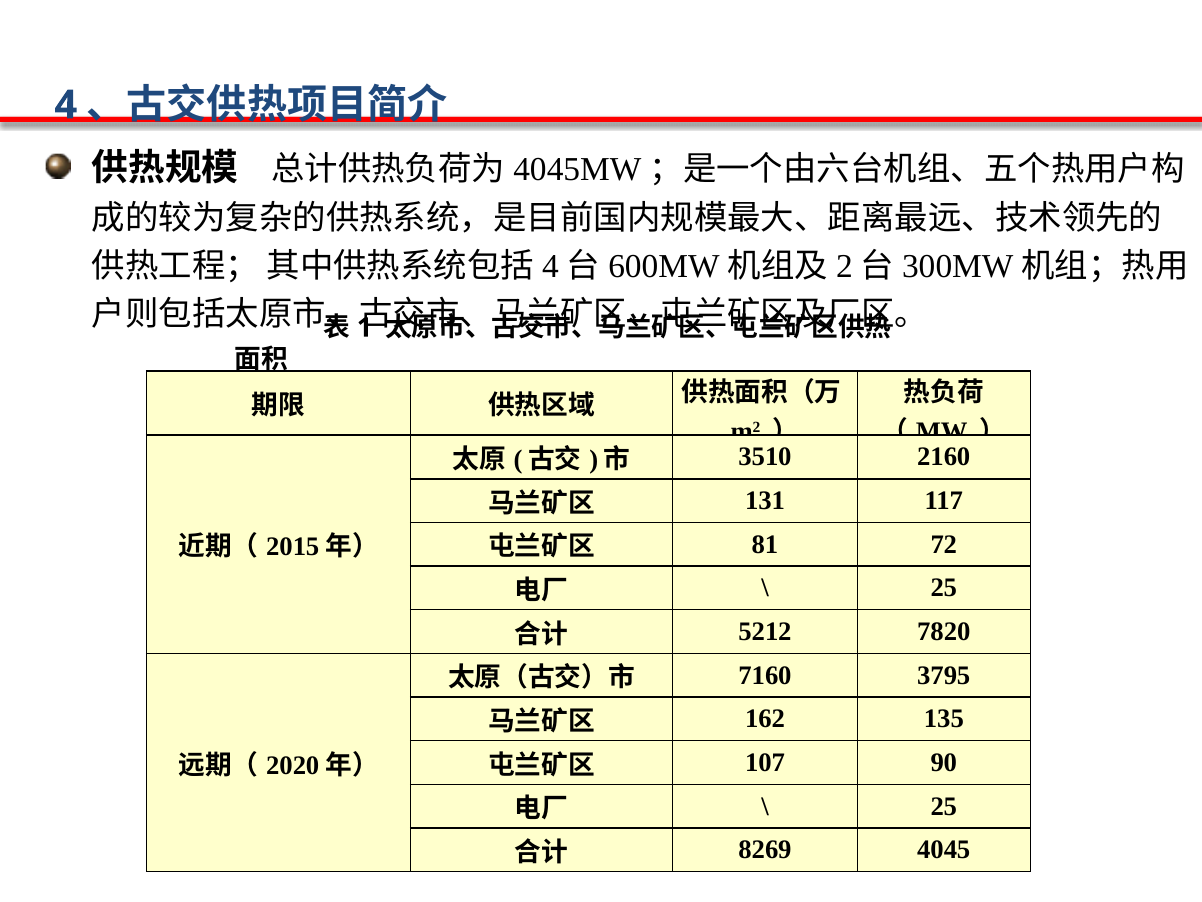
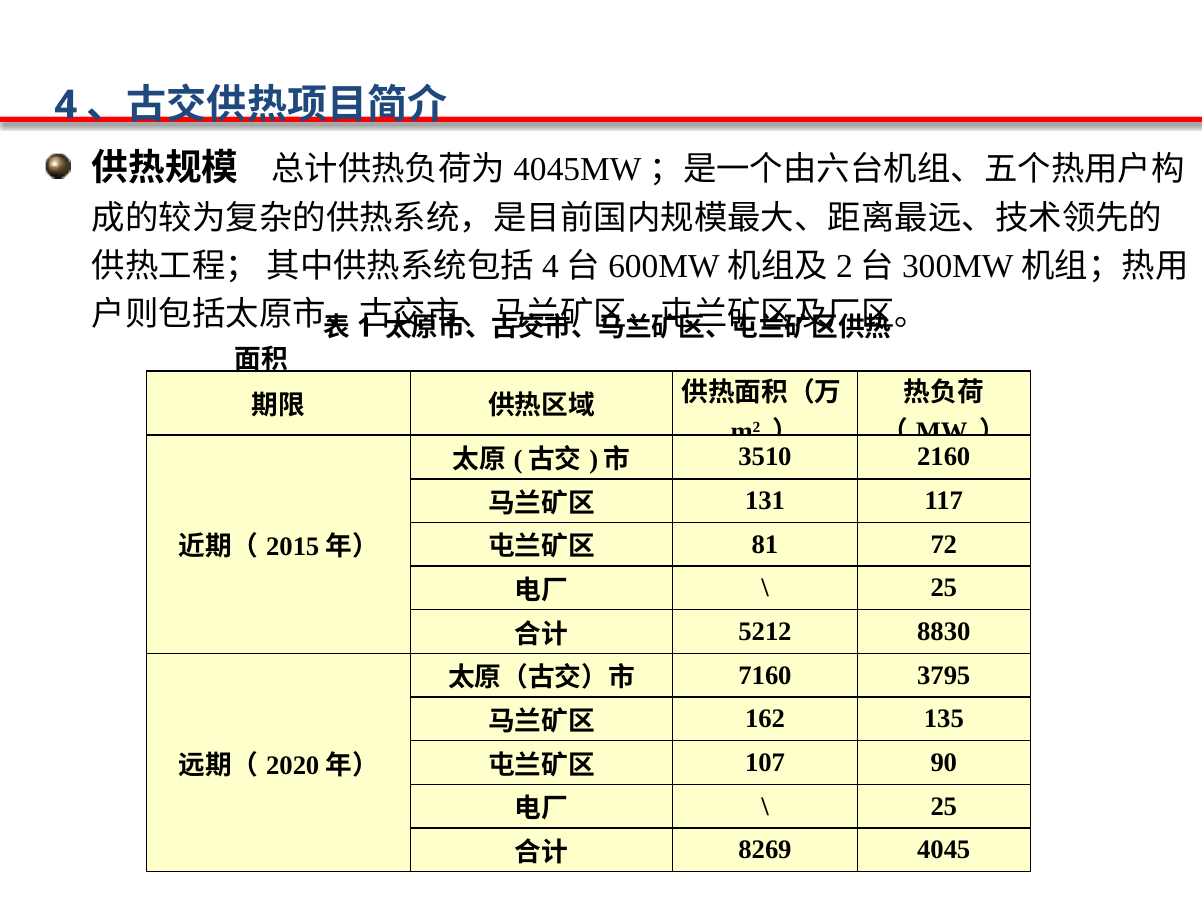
7820: 7820 -> 8830 (944, 631)
